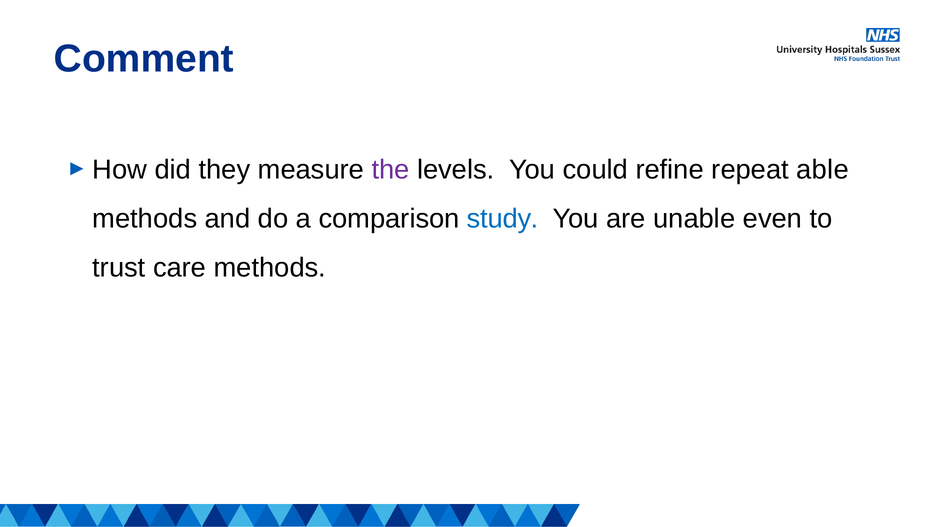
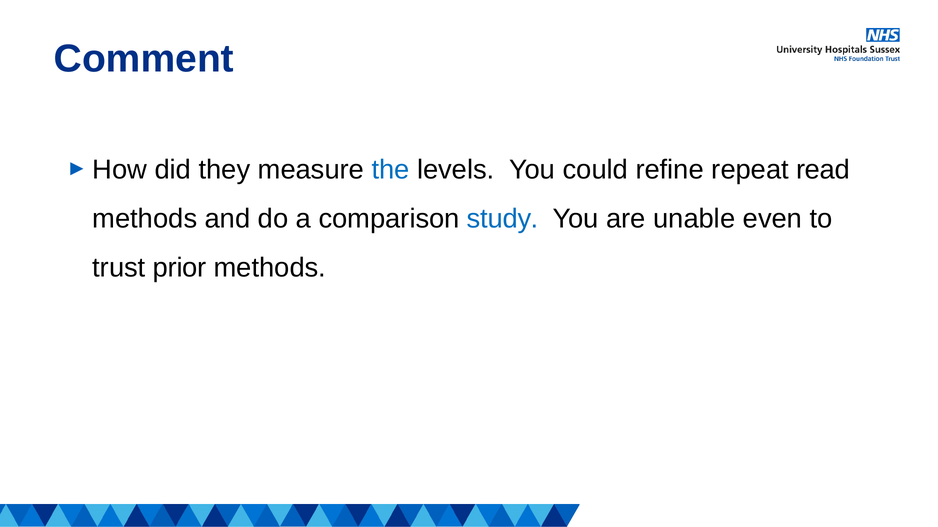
the colour: purple -> blue (391, 170)
able: able -> read (823, 170)
care: care -> prior (180, 268)
